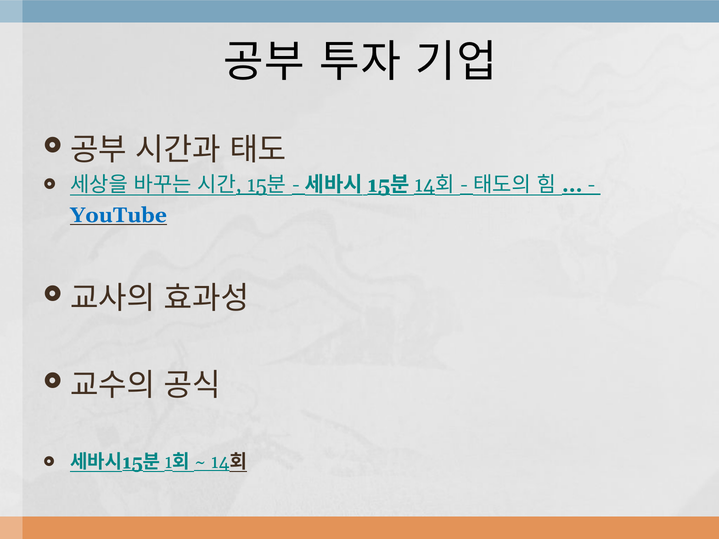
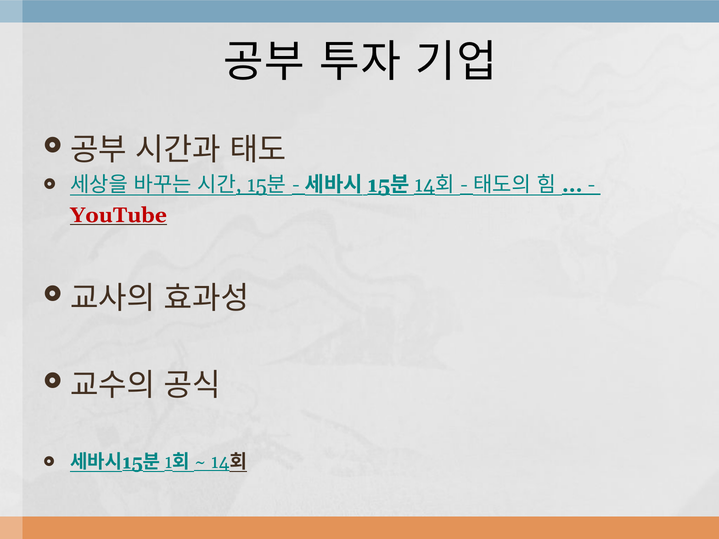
YouTube colour: blue -> red (118, 215)
